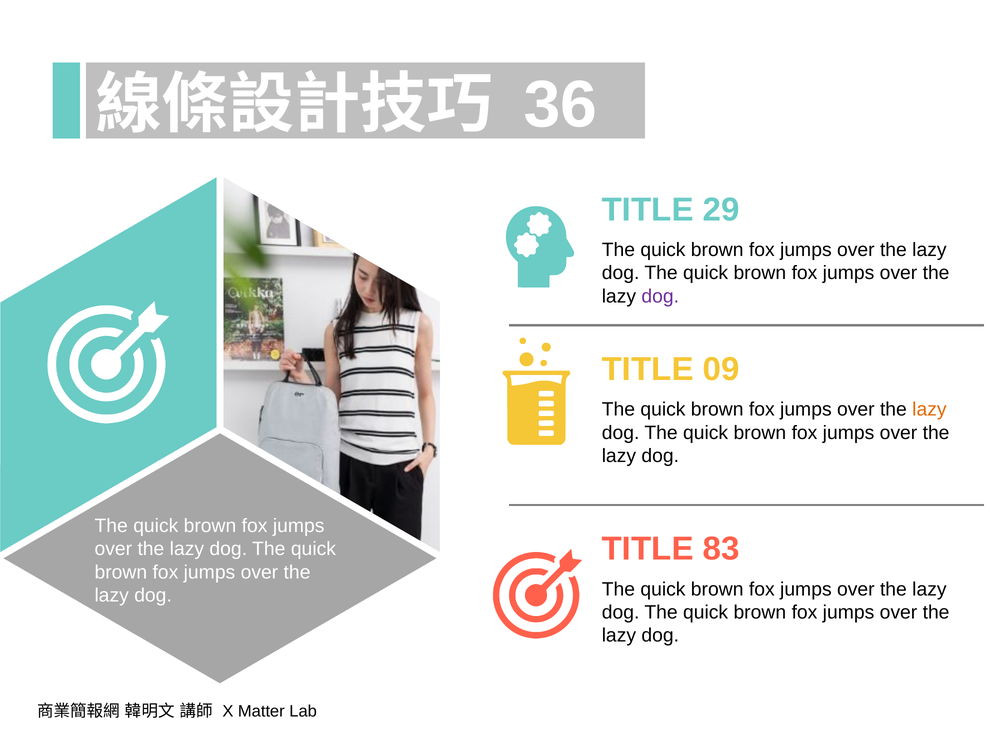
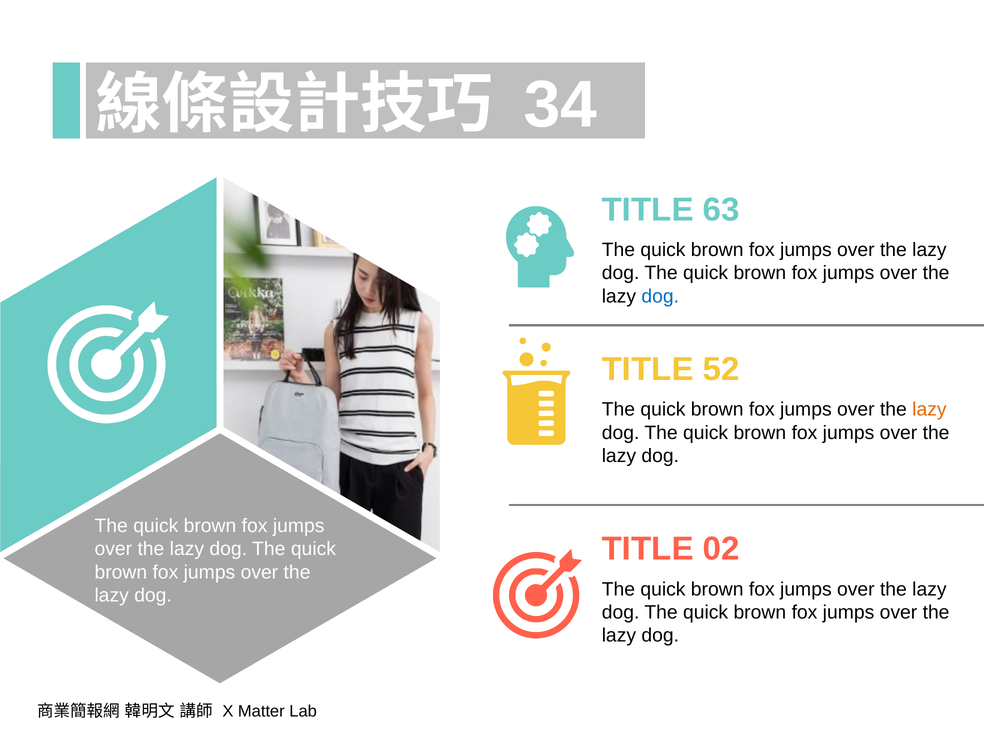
36: 36 -> 34 (560, 105)
29: 29 -> 63 (721, 210)
dog colour: purple -> blue (660, 296)
09: 09 -> 52 (721, 369)
83: 83 -> 02 (721, 549)
